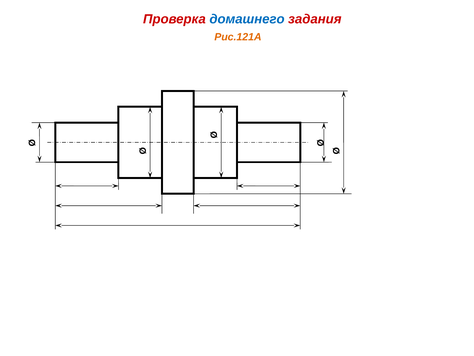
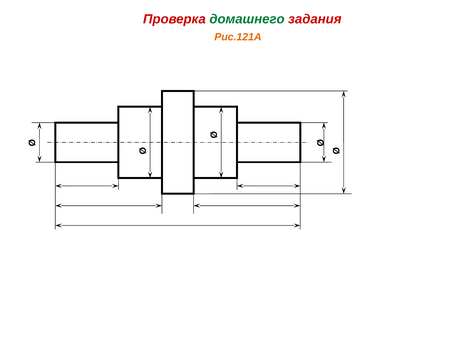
домашнего colour: blue -> green (247, 19)
